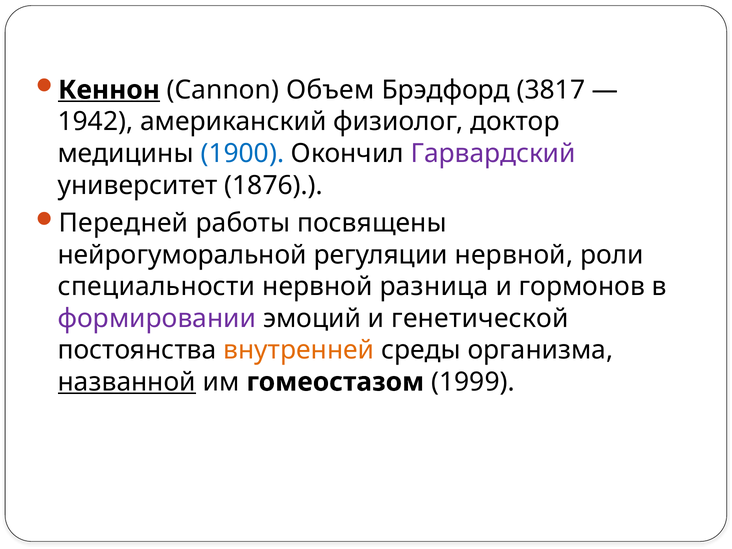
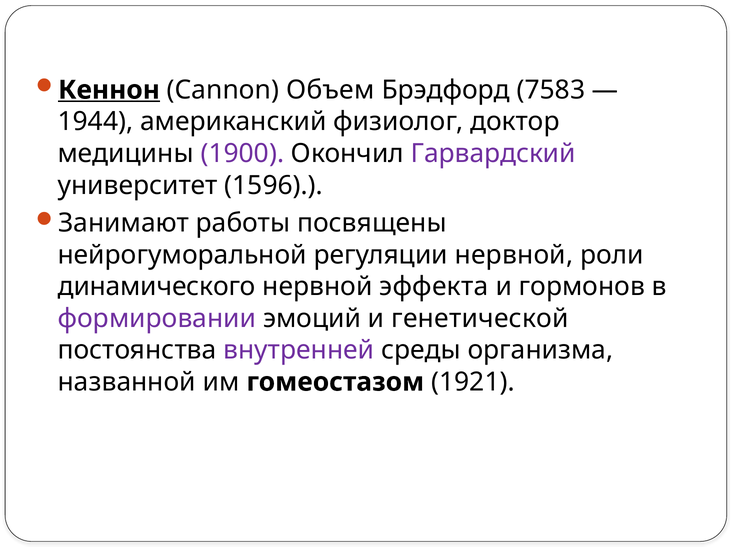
3817: 3817 -> 7583 (551, 90)
1942: 1942 -> 1944 (95, 122)
1900 colour: blue -> purple (242, 154)
1876: 1876 -> 1596 (274, 185)
Передней: Передней -> Занимают (124, 223)
специальности: специальности -> динамического (157, 287)
разница: разница -> эффекта (434, 287)
внутренней colour: orange -> purple (299, 350)
названной underline: present -> none (127, 382)
1999: 1999 -> 1921 (473, 382)
